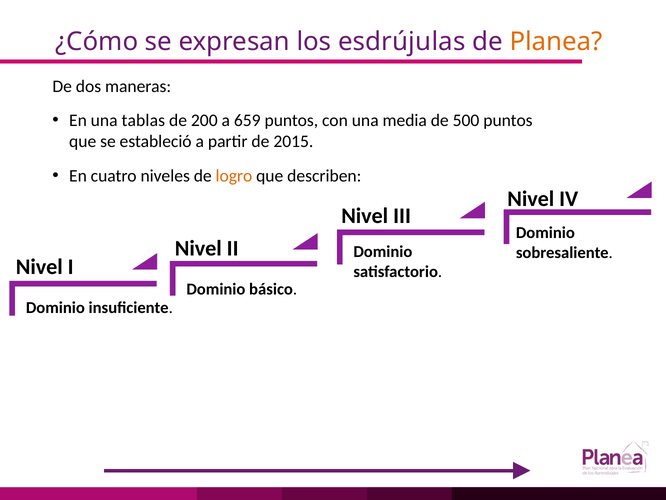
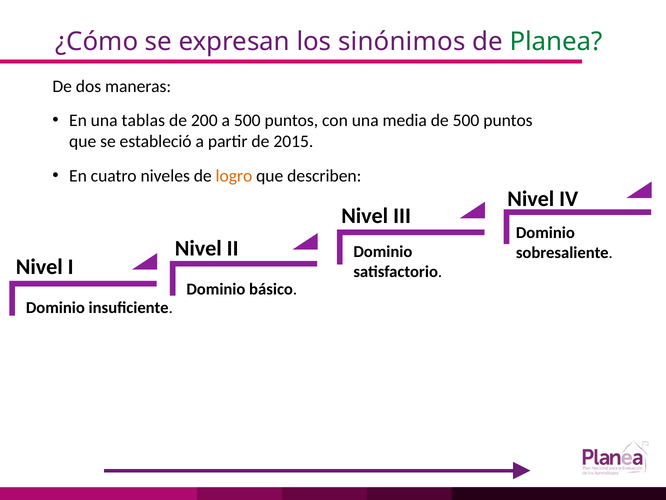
esdrújulas: esdrújulas -> sinónimos (402, 41)
Planea colour: orange -> green (556, 41)
a 659: 659 -> 500 (247, 120)
